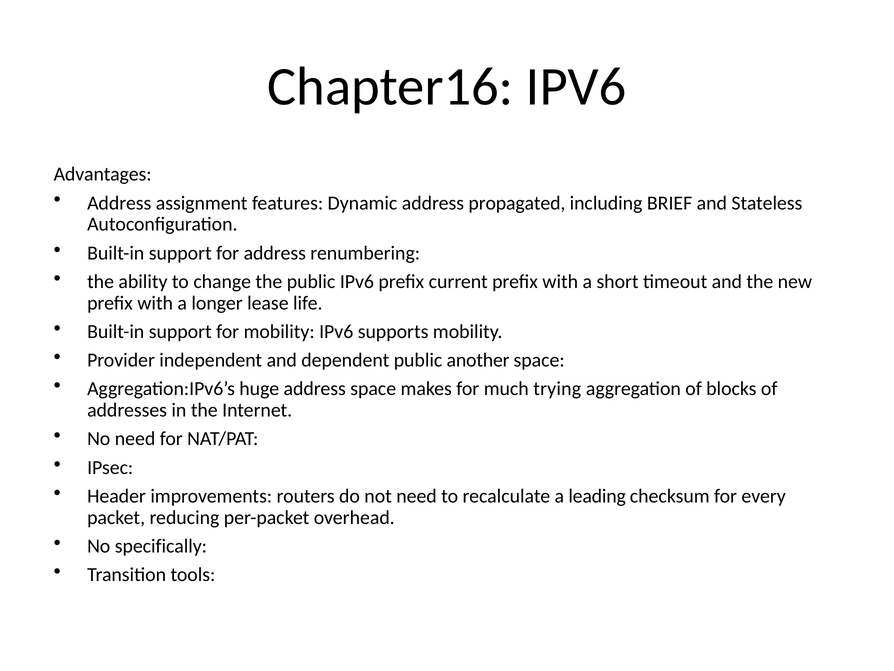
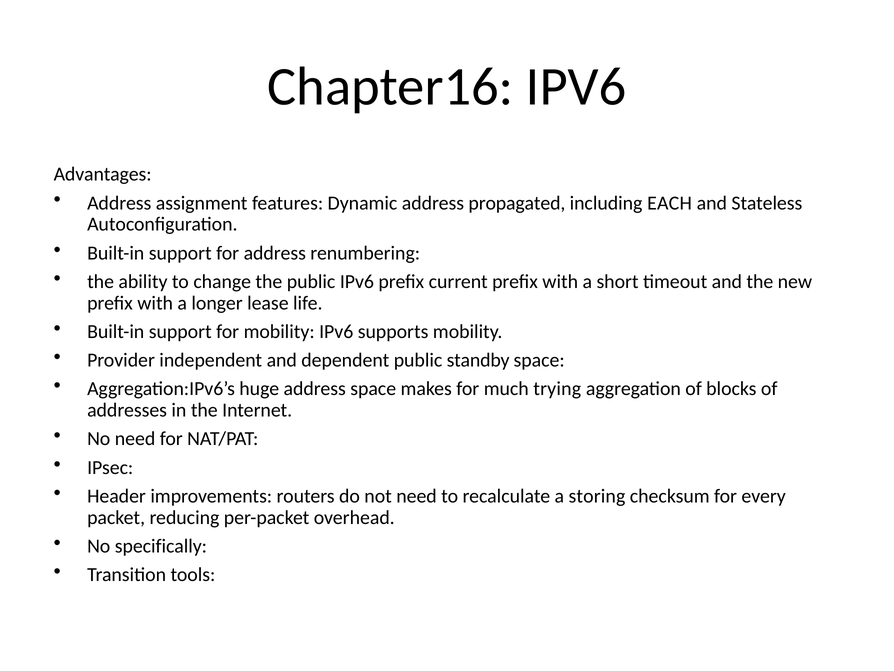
BRIEF: BRIEF -> EACH (670, 203)
another: another -> standby (478, 360)
leading: leading -> storing (597, 496)
